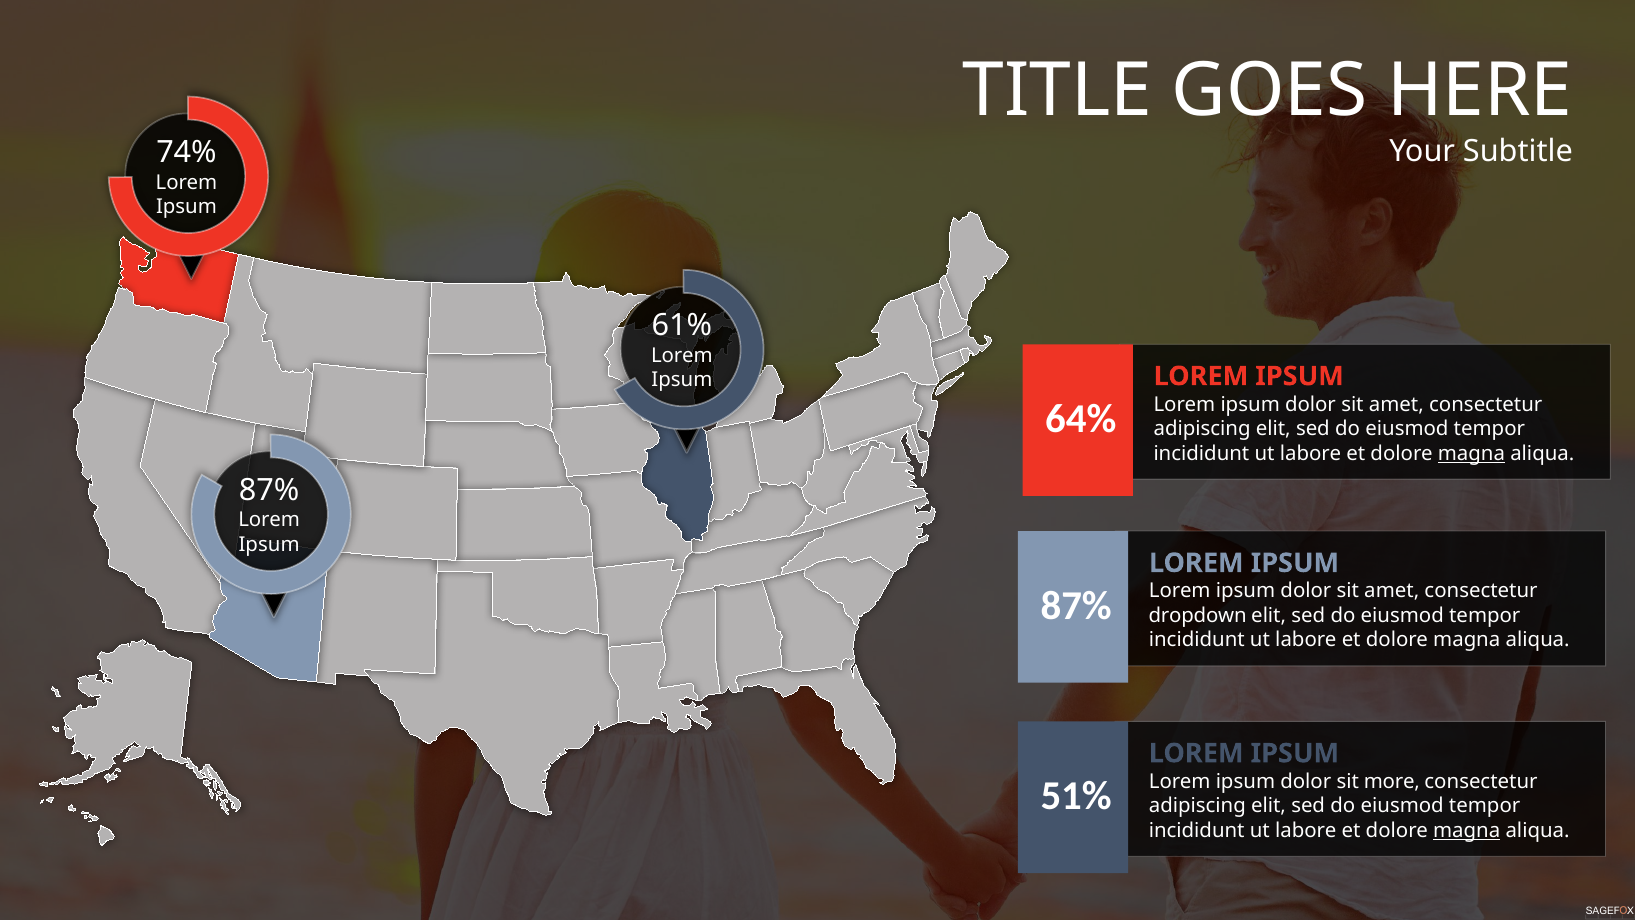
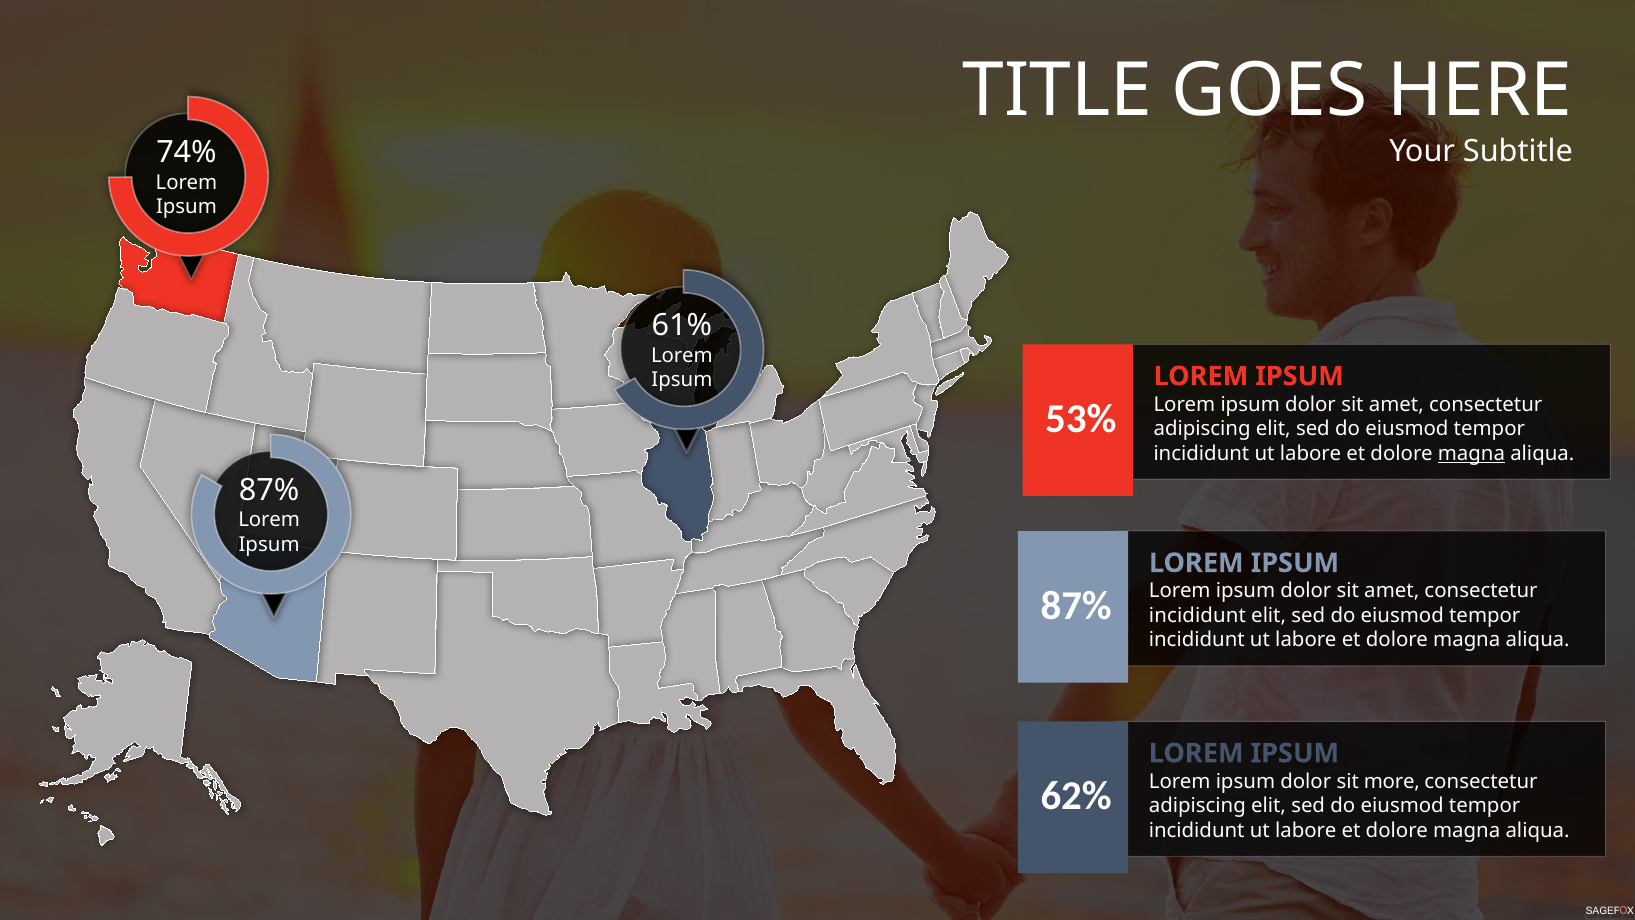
64%: 64% -> 53% (1081, 419)
dropdown: dropdown -> incididunt (1197, 616)
51%: 51% -> 62% (1076, 796)
magna underline: present -> none (1467, 830)
